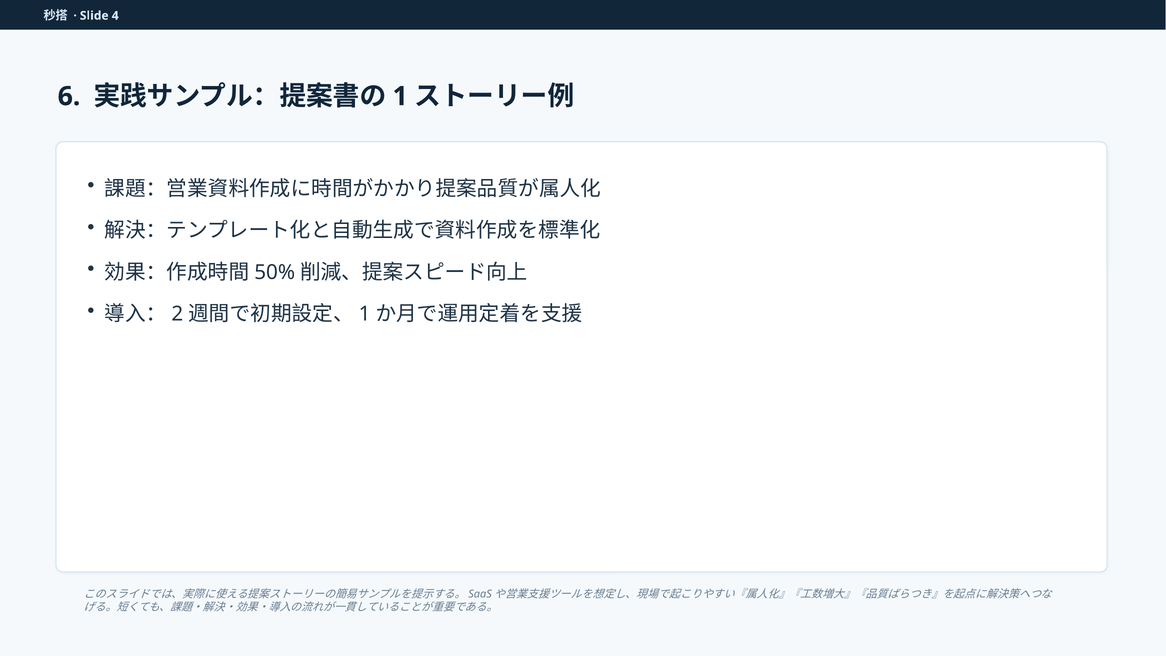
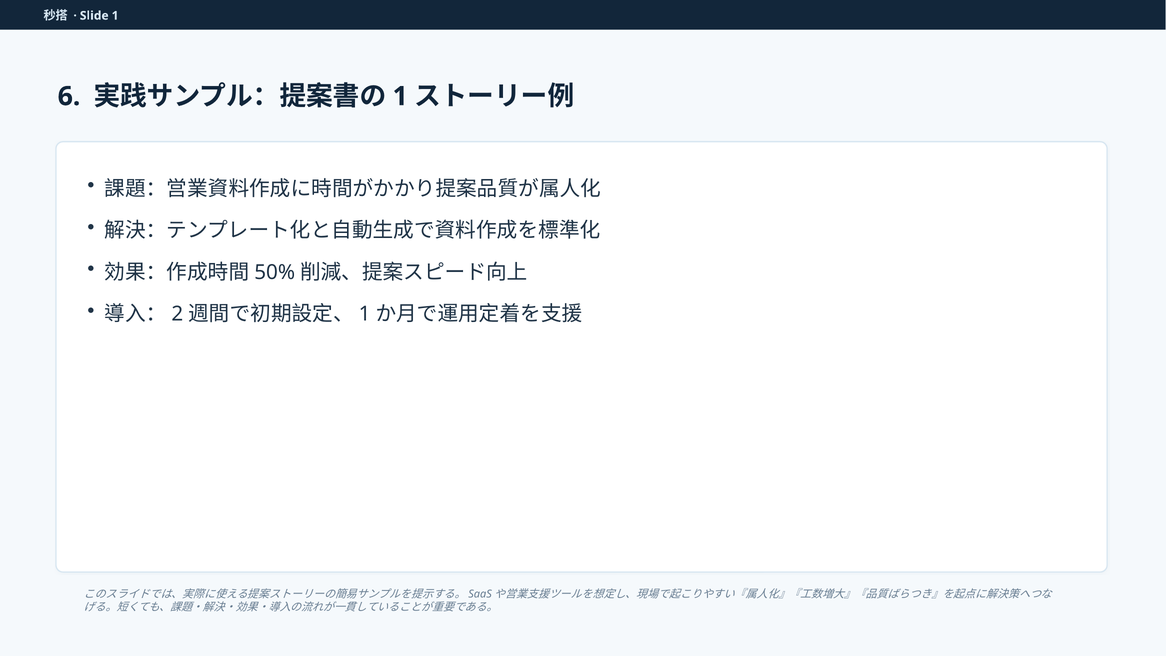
Slide 4: 4 -> 1 (115, 16)
